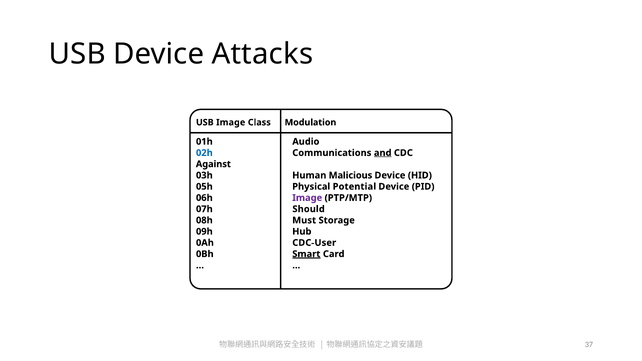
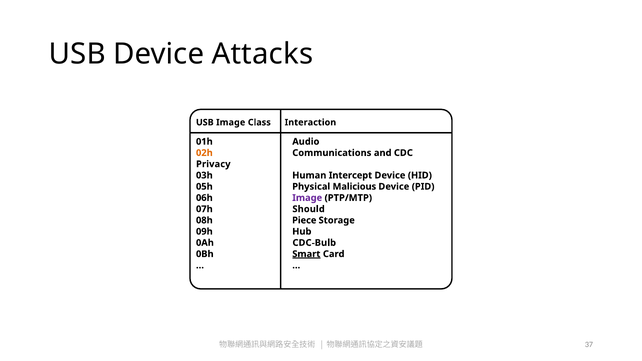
Modulation: Modulation -> Interaction (310, 122)
02h colour: blue -> orange (204, 153)
and underline: present -> none (383, 153)
Against: Against -> Privacy (213, 164)
Malicious: Malicious -> Intercept (350, 175)
Potential: Potential -> Malicious (354, 187)
Must: Must -> Piece (304, 220)
CDC-User: CDC-User -> CDC-Bulb (314, 243)
